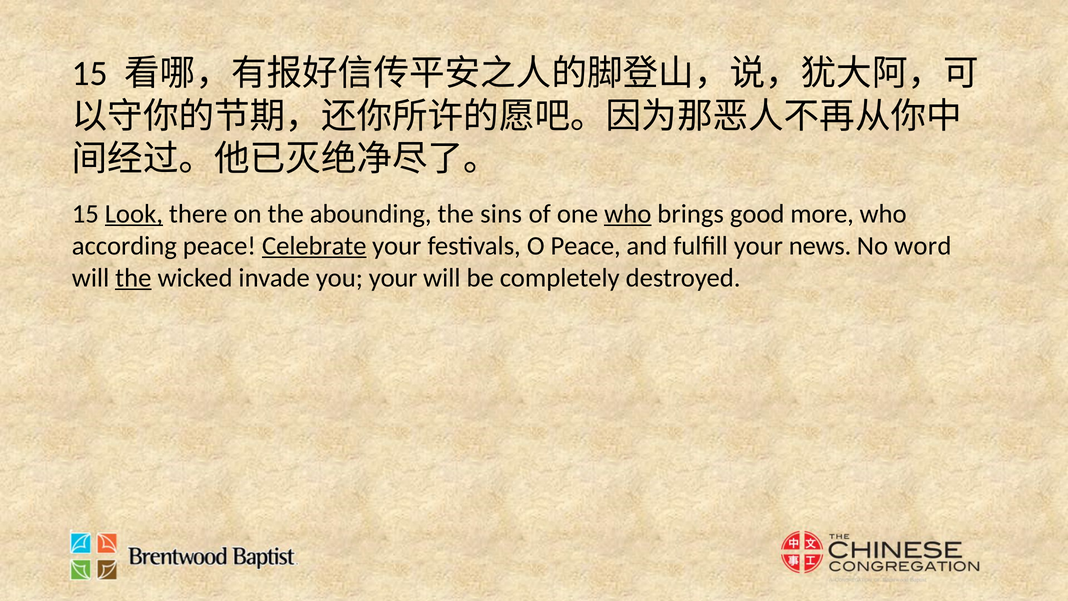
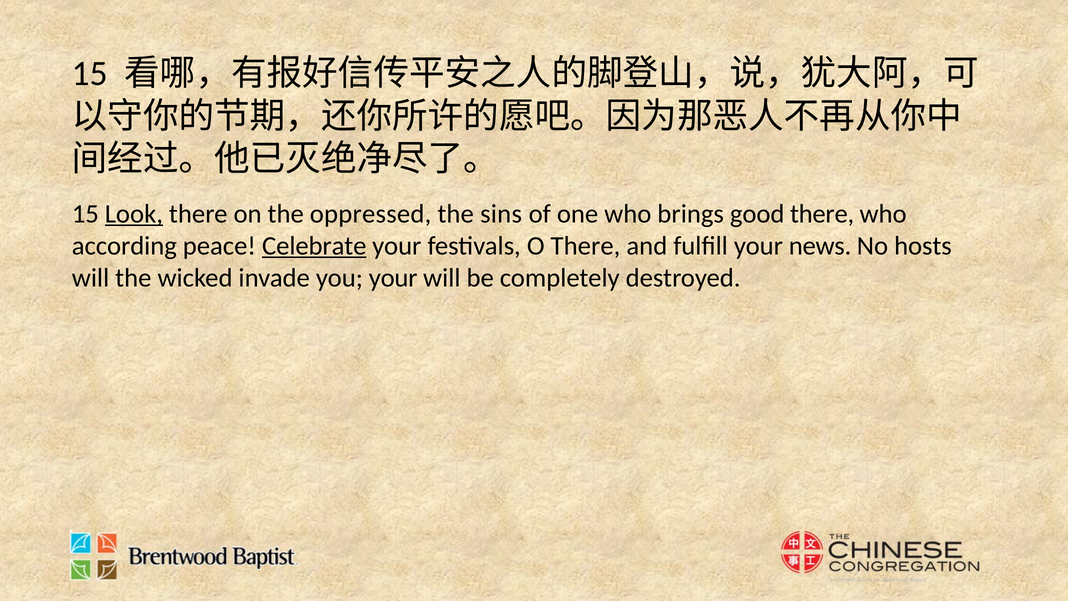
abounding: abounding -> oppressed (371, 214)
who underline: present -> none (628, 214)
good more: more -> there (822, 214)
O Peace: Peace -> There (585, 246)
word: word -> hosts (923, 246)
the underline: present -> none (133, 278)
